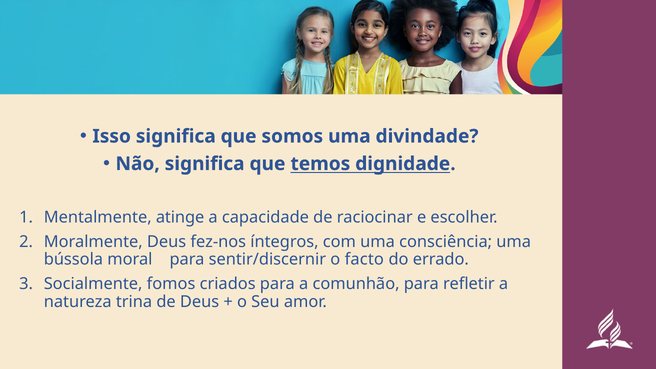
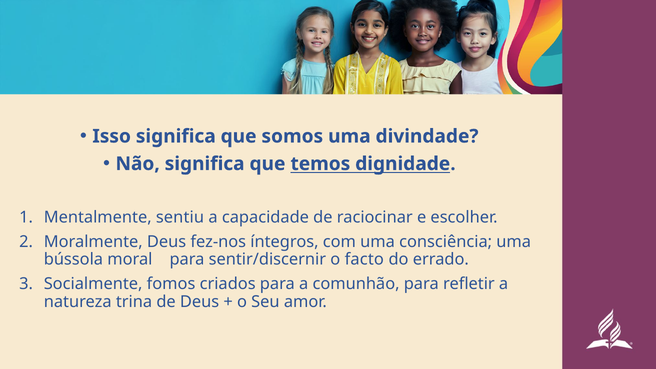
atinge: atinge -> sentiu (180, 217)
